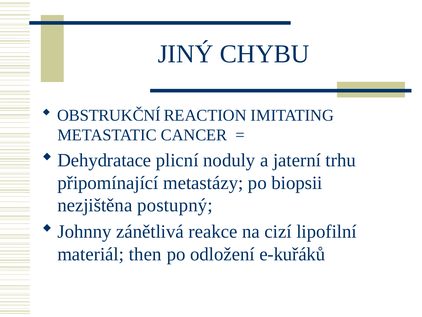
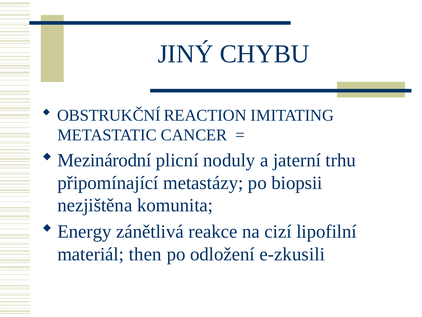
Dehydratace: Dehydratace -> Mezinárodní (104, 160)
postupný: postupný -> komunita (175, 205)
Johnny: Johnny -> Energy (84, 231)
e-kuřáků: e-kuřáků -> e-zkusili (292, 254)
